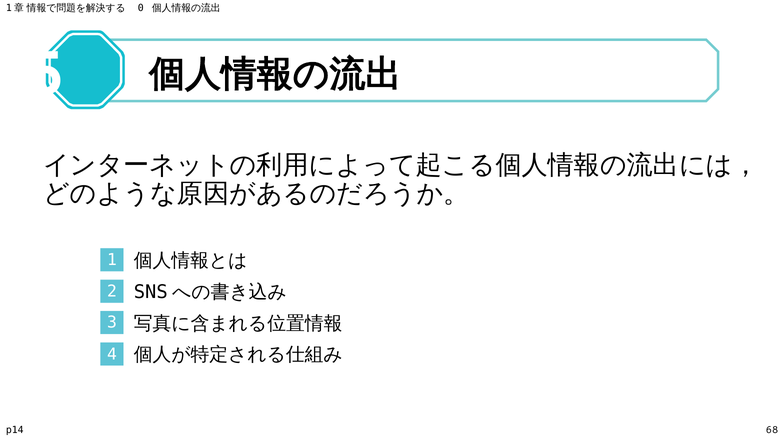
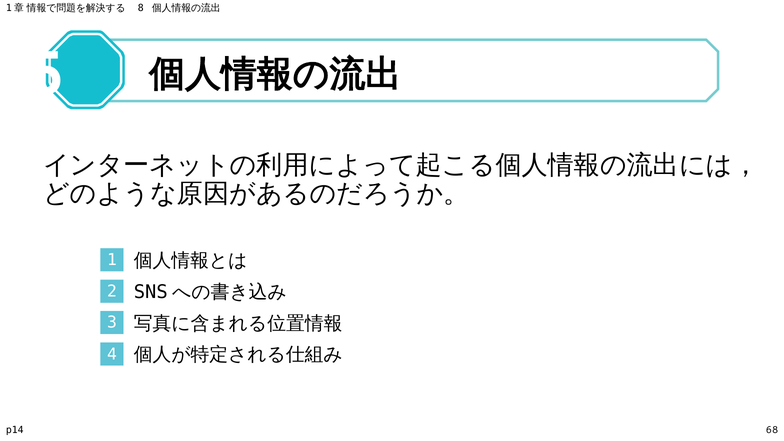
0: 0 -> 8 (141, 8)
